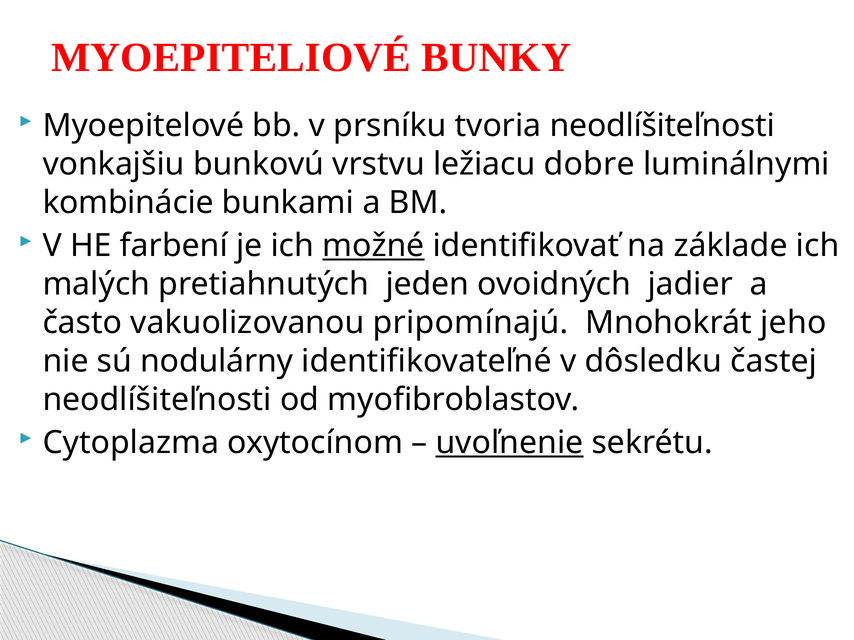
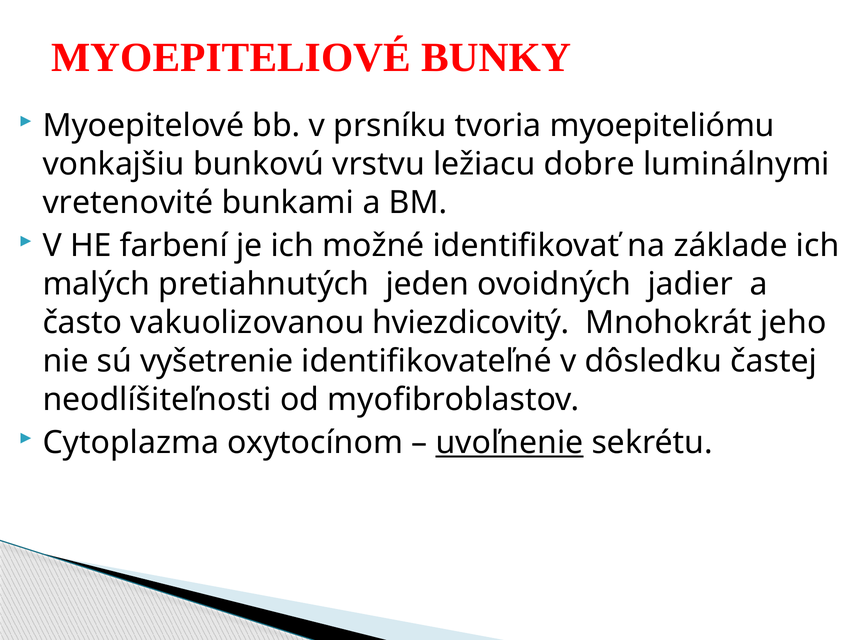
tvoria neodlíšiteľnosti: neodlíšiteľnosti -> myoepiteliómu (662, 126)
kombinácie: kombinácie -> vretenovité (128, 203)
možné underline: present -> none (373, 246)
pripomínajú: pripomínajú -> hviezdicovitý (471, 323)
nodulárny: nodulárny -> vyšetrenie (217, 361)
